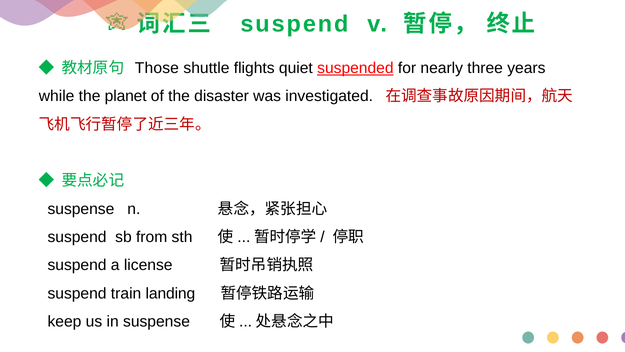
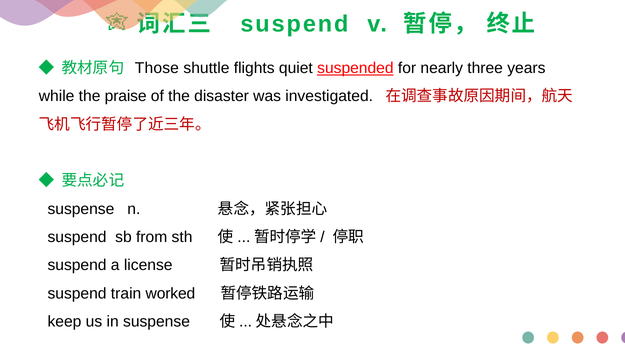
planet: planet -> praise (126, 96)
landing: landing -> worked (170, 293)
